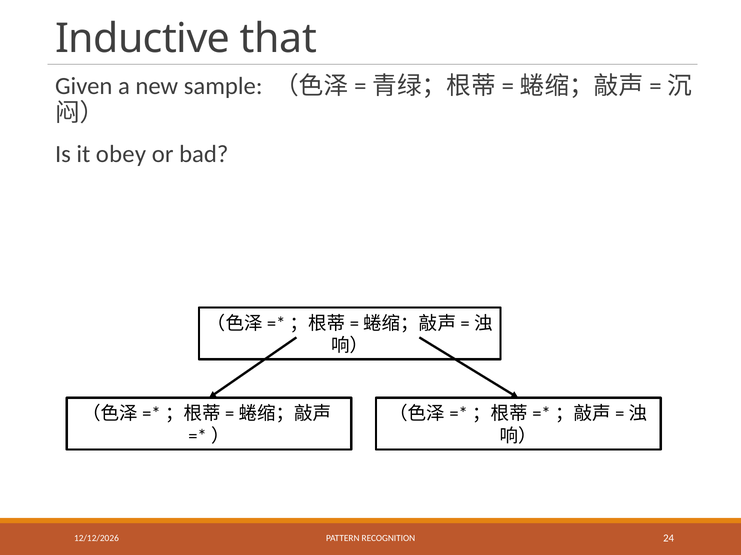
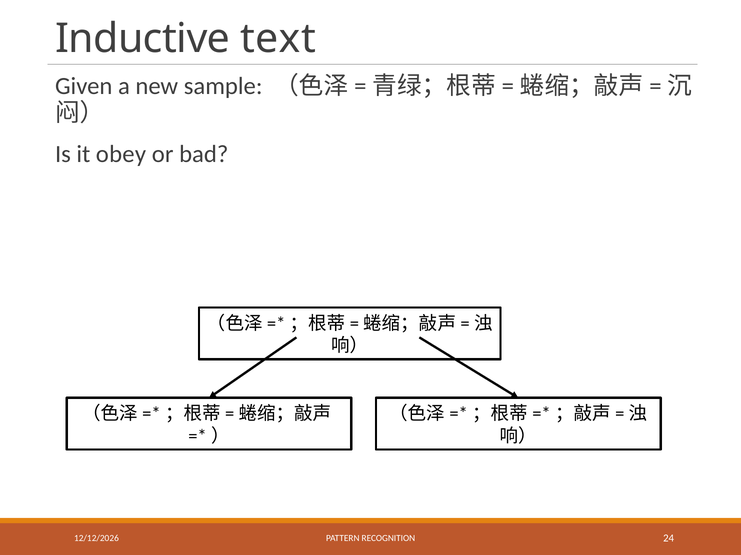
that: that -> text (278, 39)
